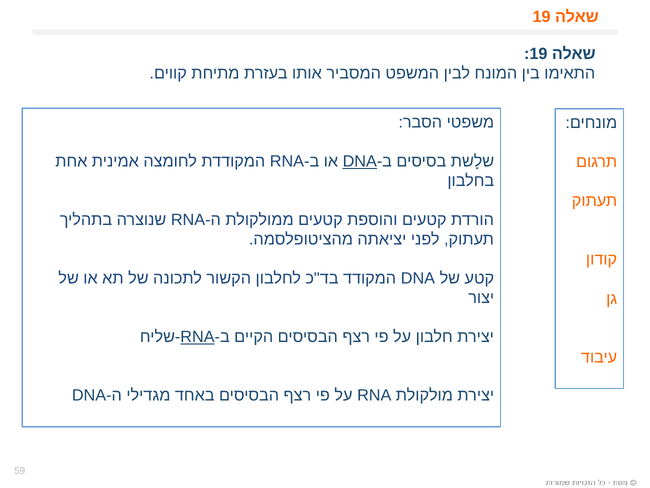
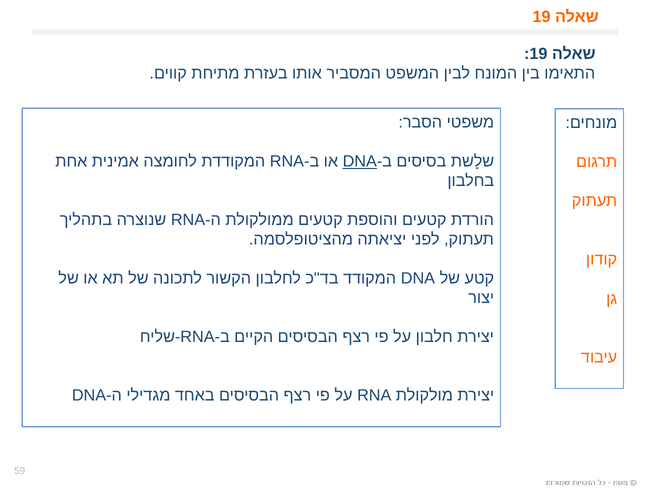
RNA underline: present -> none (197, 337)
